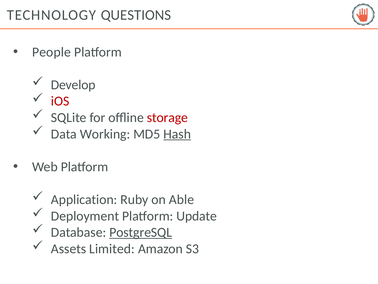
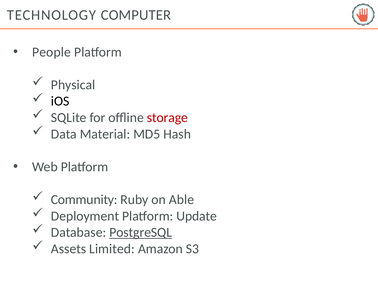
QUESTIONS: QUESTIONS -> COMPUTER (136, 15)
Develop: Develop -> Physical (73, 85)
iOS colour: red -> black (60, 101)
Working: Working -> Material (105, 134)
Hash underline: present -> none (177, 134)
Application: Application -> Community (84, 199)
